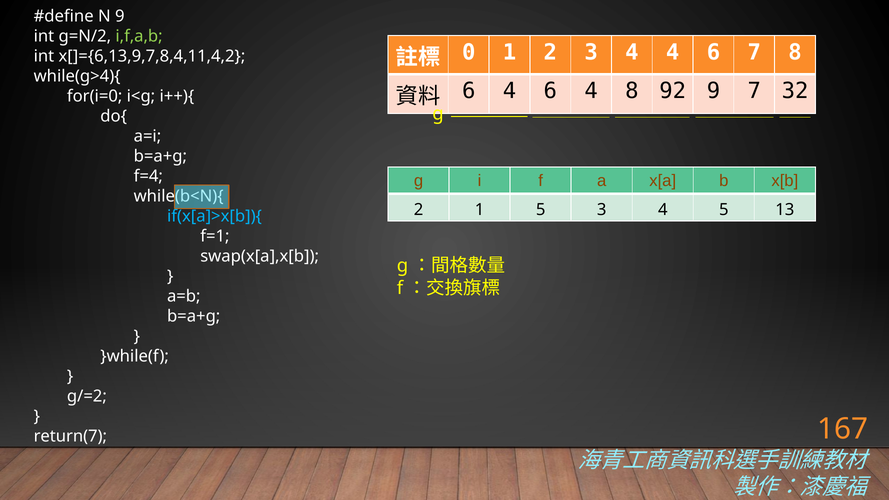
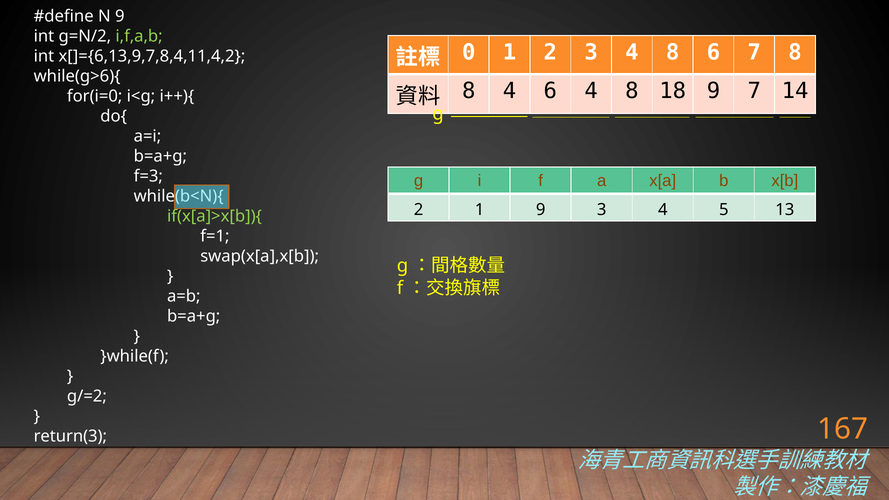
3 4 4: 4 -> 8 (673, 52)
while(g>4){: while(g>4){ -> while(g>6){ (77, 76)
6: 6 -> 8 (469, 91)
92: 92 -> 18 (673, 91)
32: 32 -> 14 (795, 91)
f=4: f=4 -> f=3 (148, 176)
1 5: 5 -> 9 (541, 210)
if(x[a]>x[b]){ colour: light blue -> light green (214, 216)
return(7: return(7 -> return(3 (70, 436)
